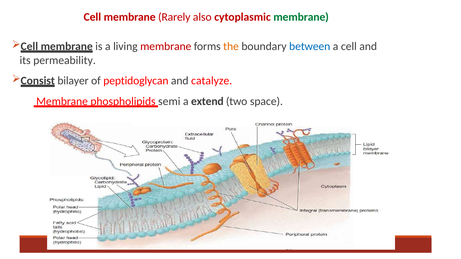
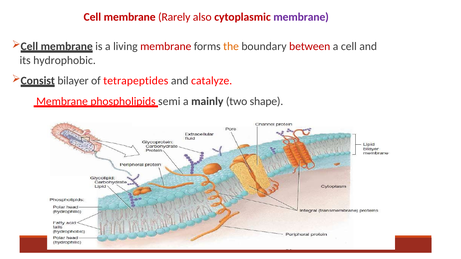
membrane colour: green -> purple (301, 17)
between colour: blue -> red (310, 47)
permeability: permeability -> hydrophobic (65, 60)
peptidoglycan: peptidoglycan -> tetrapeptides (136, 81)
extend: extend -> mainly (207, 101)
space: space -> shape (266, 101)
